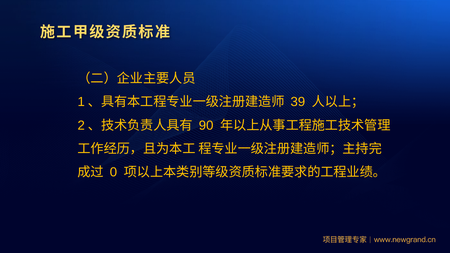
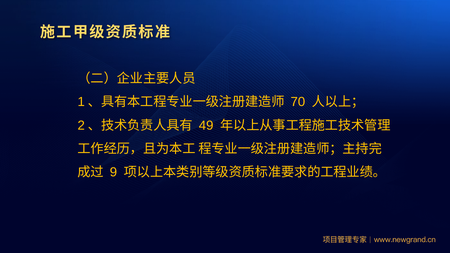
39: 39 -> 70 (298, 102)
90: 90 -> 49 (206, 125)
0: 0 -> 9 (113, 172)
